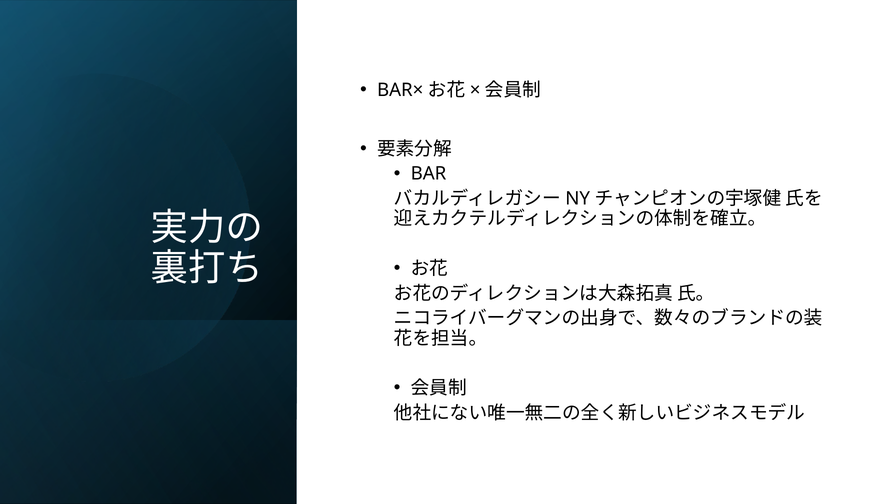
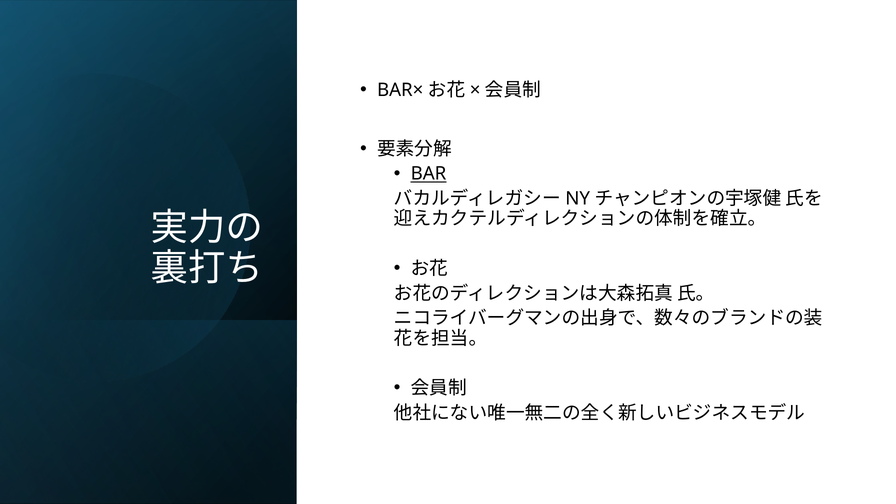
BAR underline: none -> present (428, 174)
